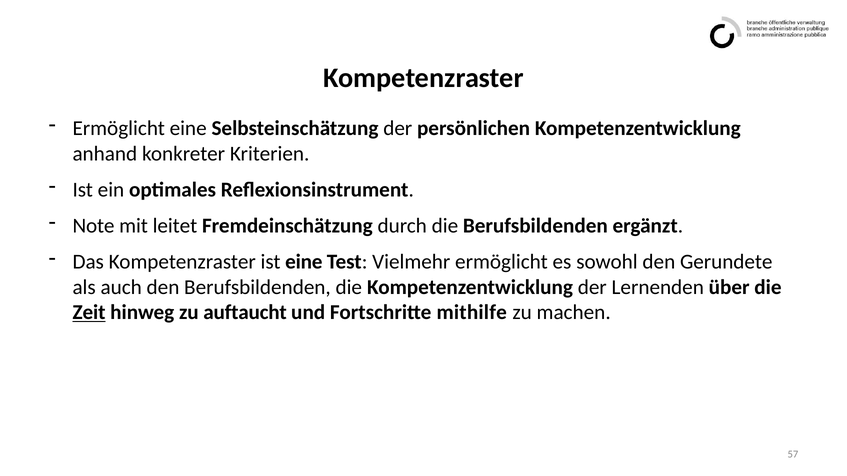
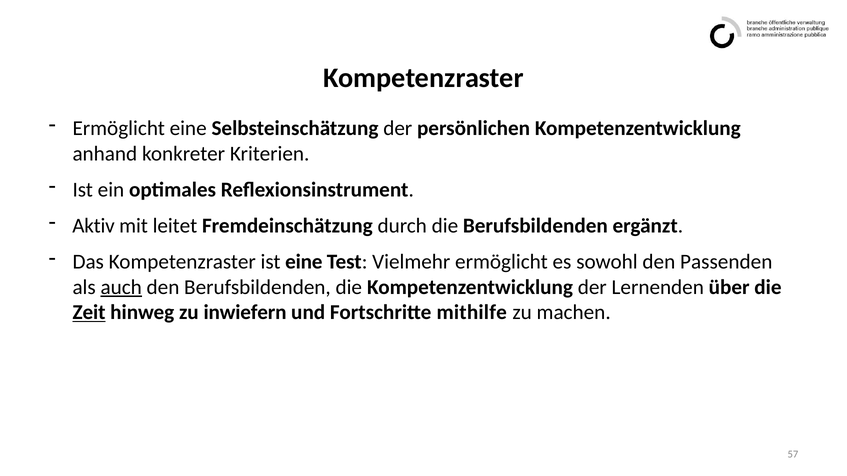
Note: Note -> Aktiv (94, 226)
Gerundete: Gerundete -> Passenden (726, 262)
auch underline: none -> present (121, 287)
auftaucht: auftaucht -> inwiefern (245, 313)
